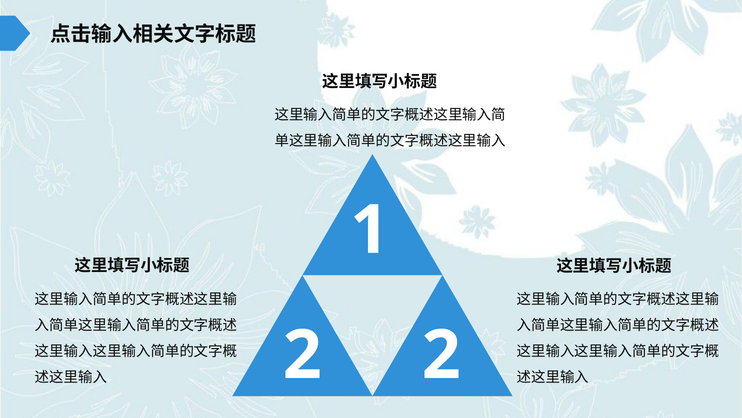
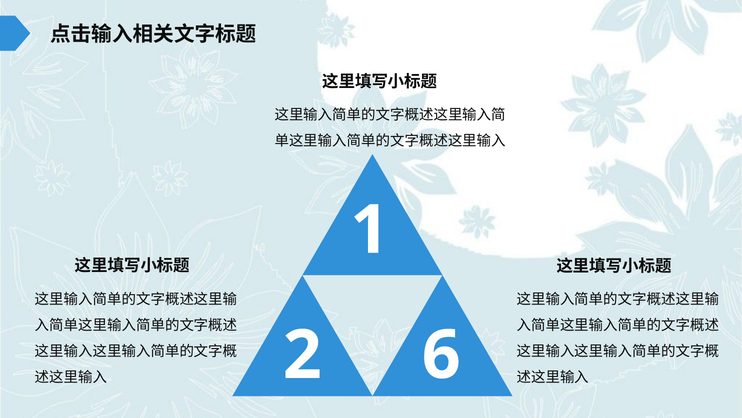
2 2: 2 -> 6 (441, 355)
